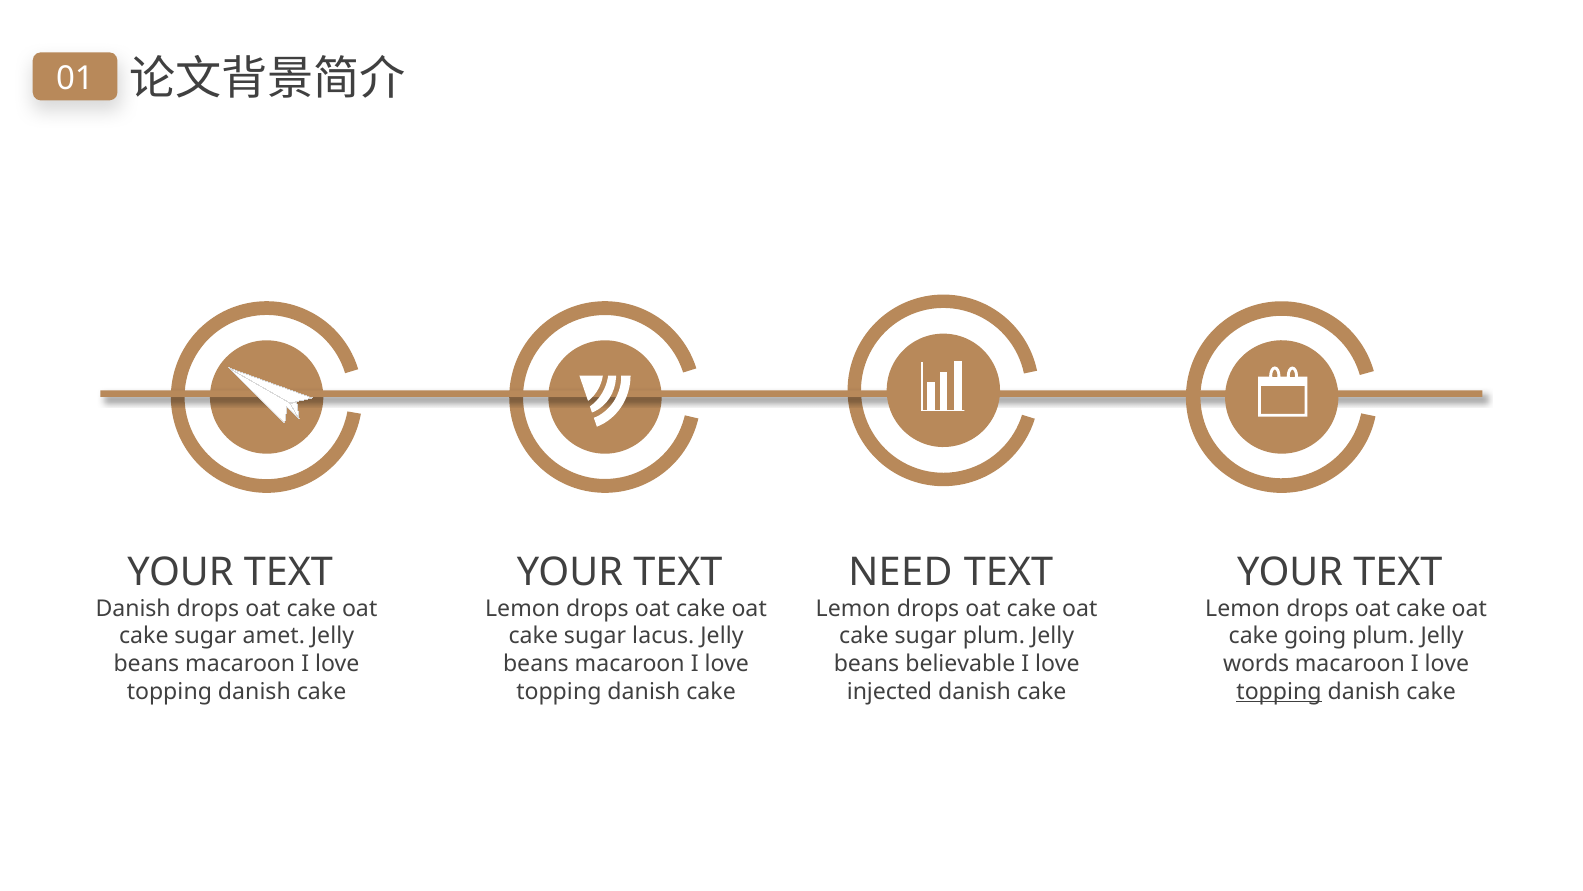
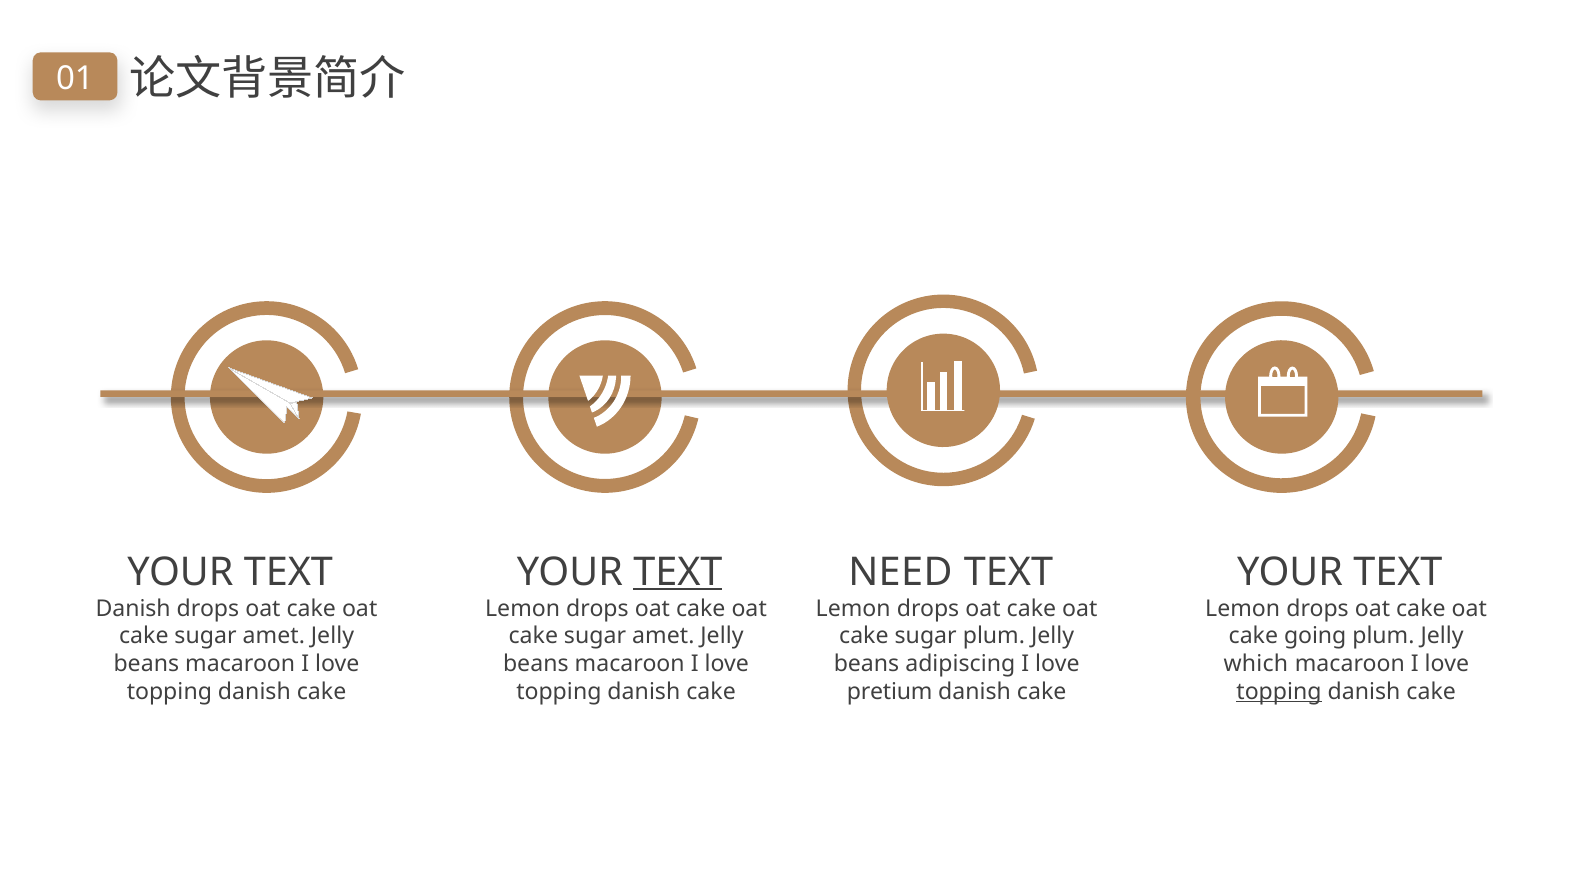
TEXT underline: none -> present (678, 572)
lacus: lacus -> amet (663, 636)
believable: believable -> adipiscing (960, 663)
words: words -> which (1256, 663)
injected: injected -> pretium (890, 691)
